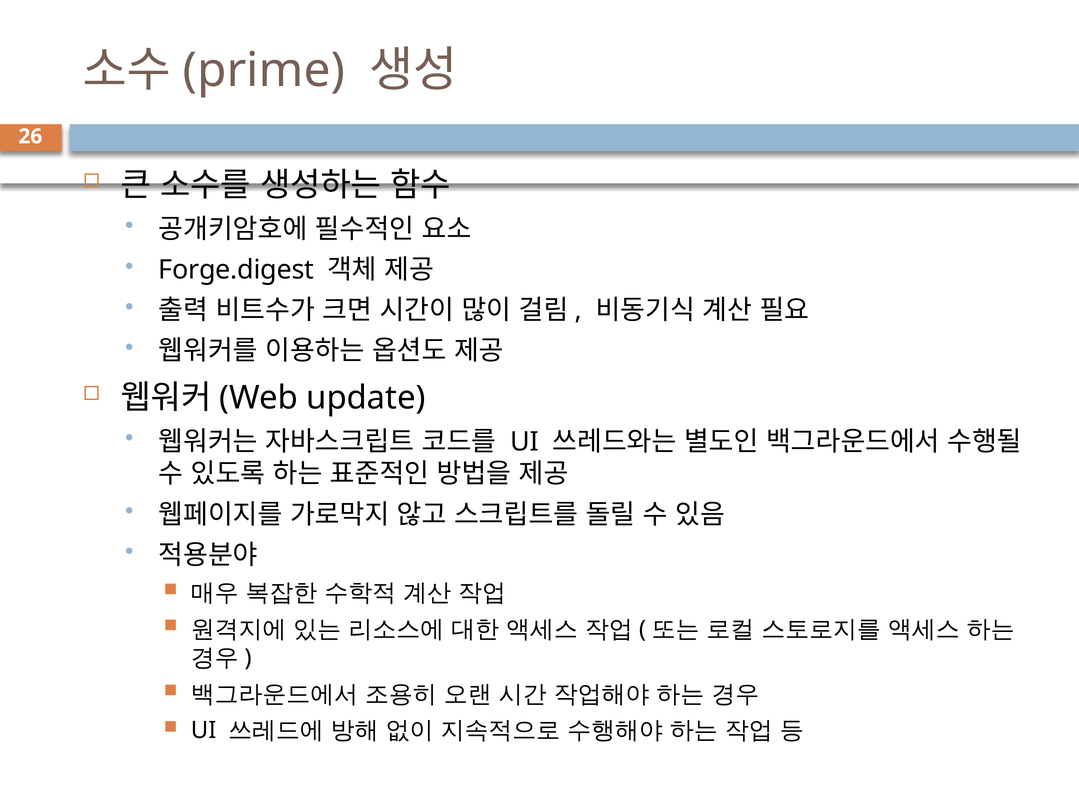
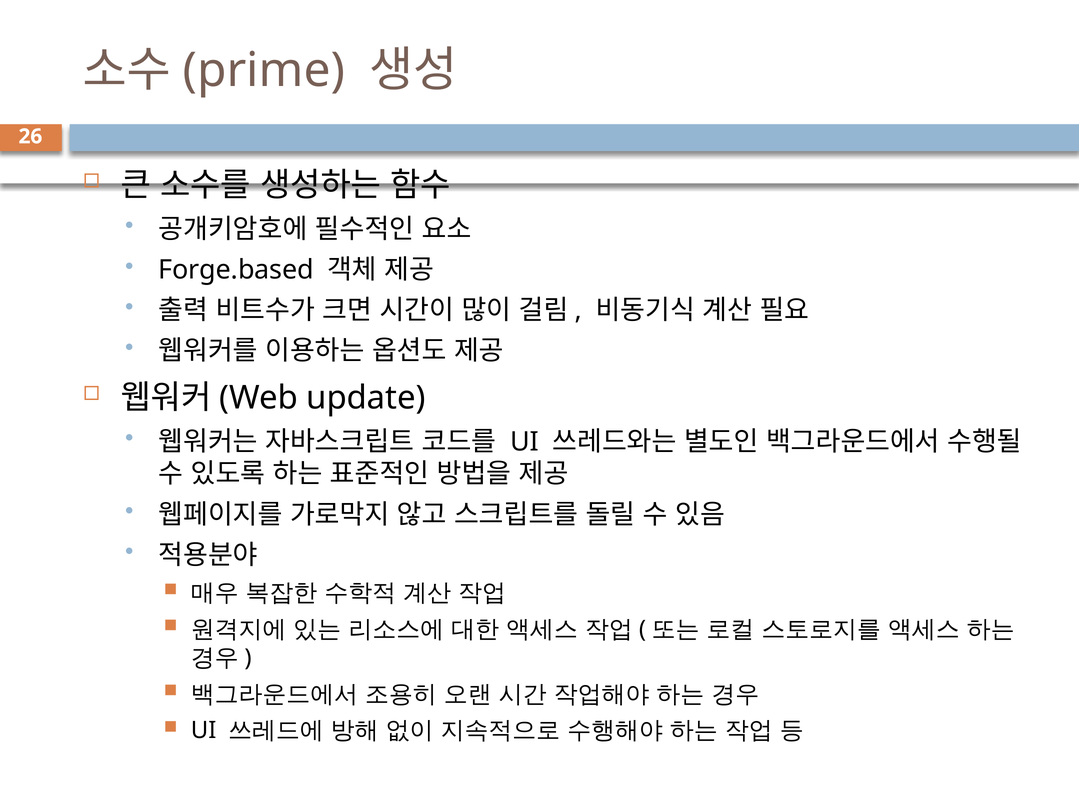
Forge.digest: Forge.digest -> Forge.based (236, 270)
